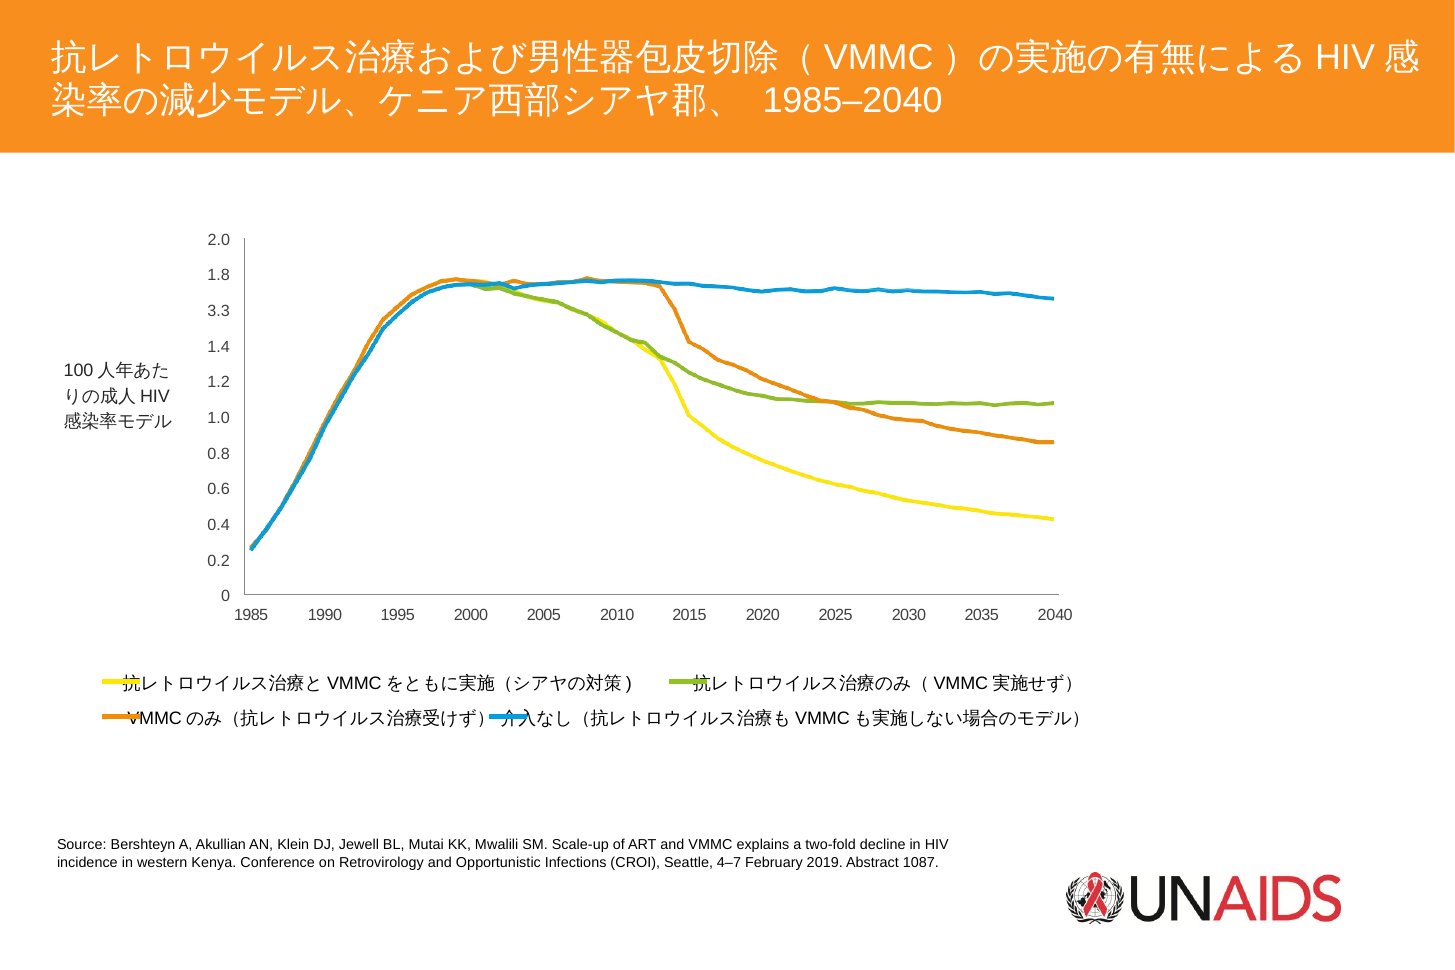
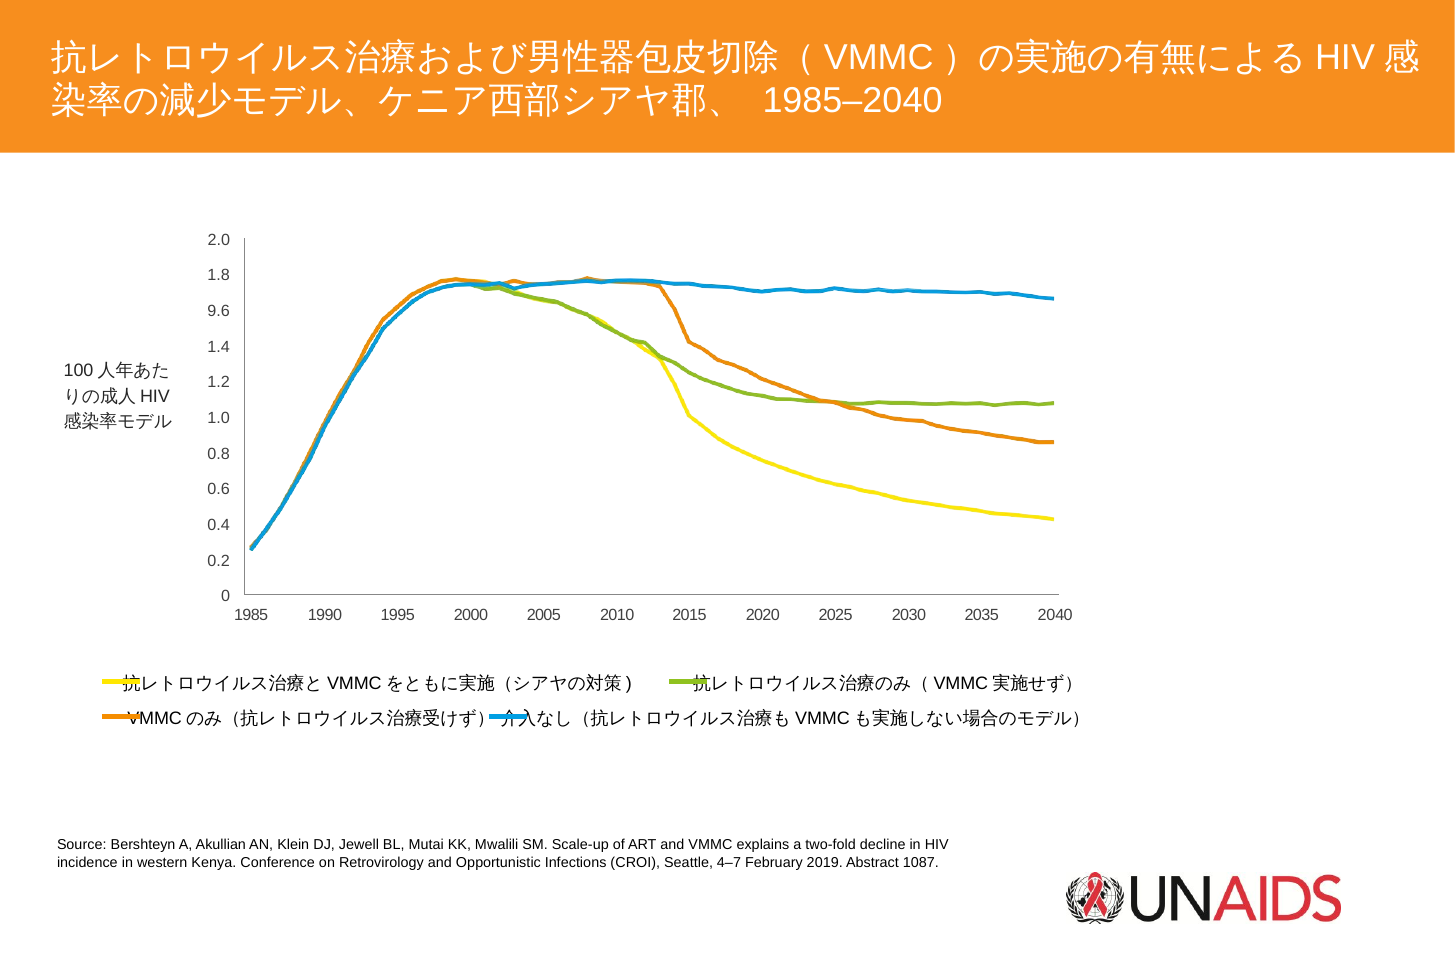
3.3: 3.3 -> 9.6 (219, 311)
